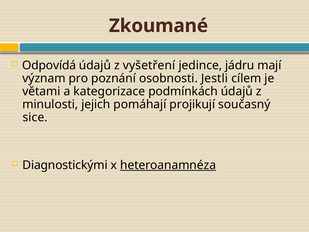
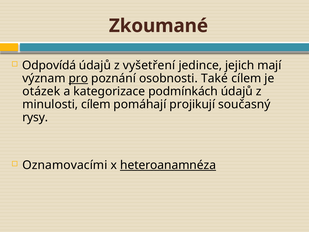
jádru: jádru -> jejich (240, 65)
pro underline: none -> present (78, 78)
Jestli: Jestli -> Také (215, 78)
větami: větami -> otázek (41, 91)
minulosti jejich: jejich -> cílem (96, 104)
sice: sice -> rysy (35, 117)
Diagnostickými: Diagnostickými -> Oznamovacími (65, 165)
